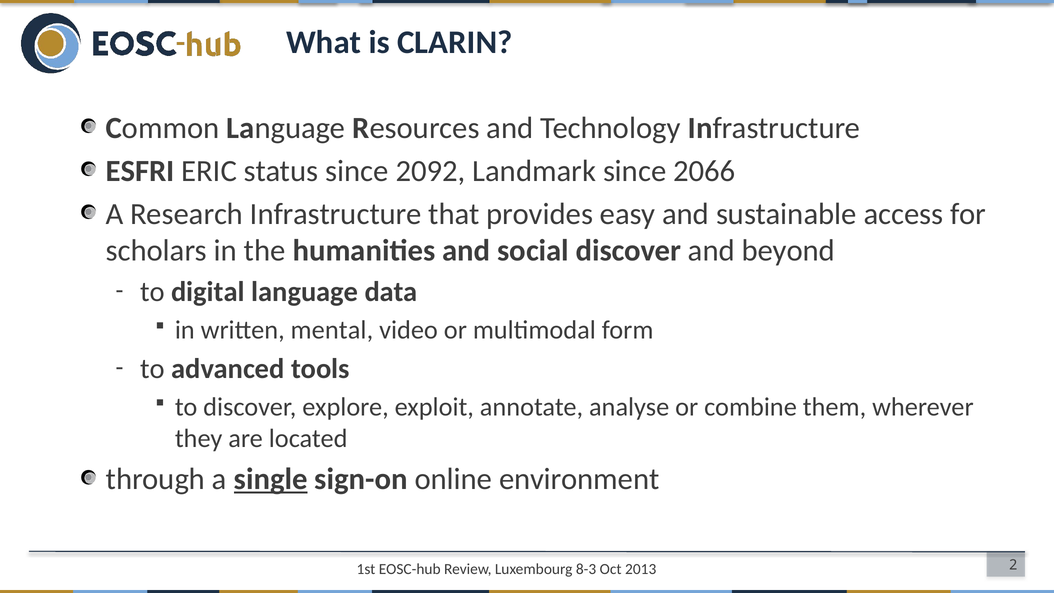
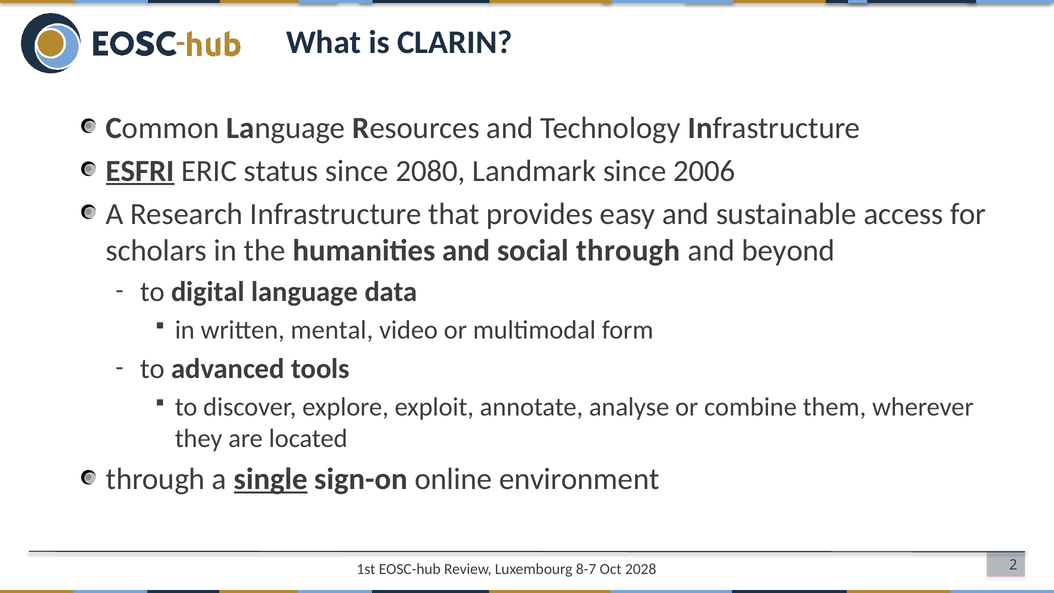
ESFRI underline: none -> present (140, 171)
2092: 2092 -> 2080 (431, 171)
2066: 2066 -> 2006 (704, 171)
social discover: discover -> through (628, 251)
8-3: 8-3 -> 8-7 (586, 569)
2013: 2013 -> 2028 (641, 569)
